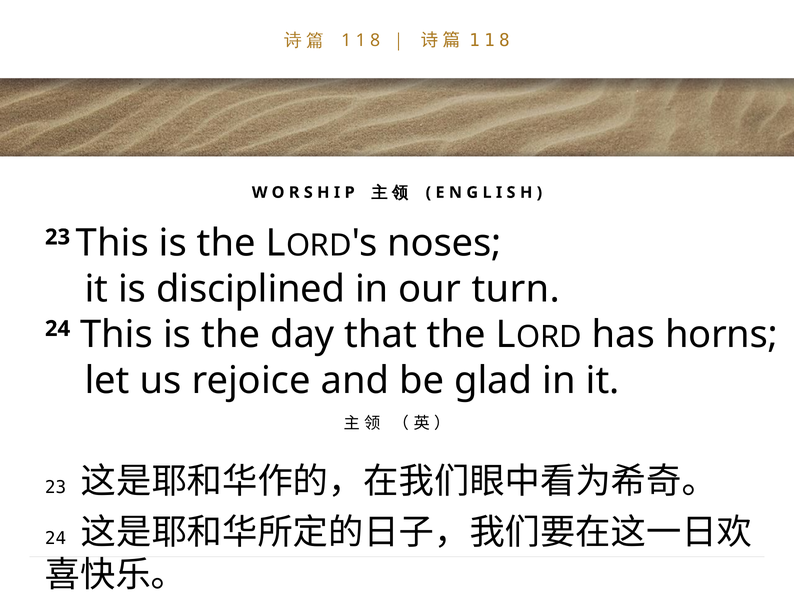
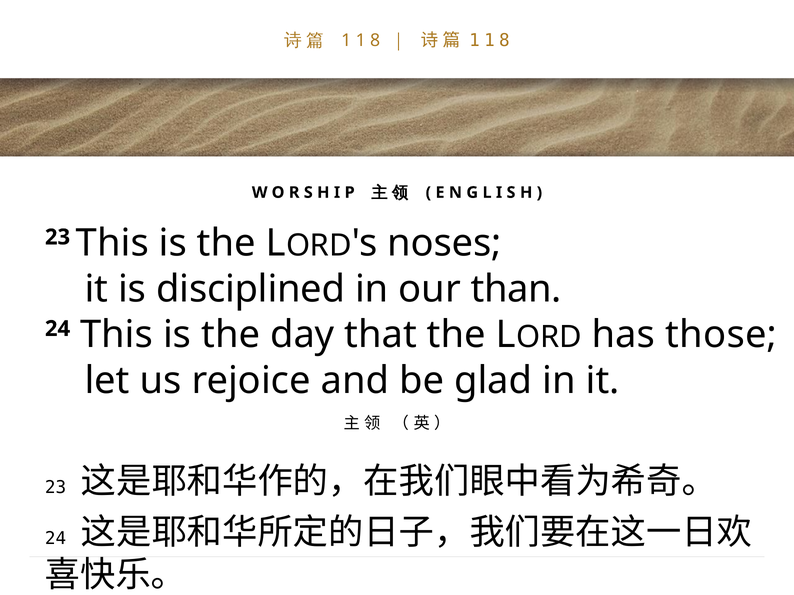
turn: turn -> than (516, 289)
horns: horns -> those (721, 335)
